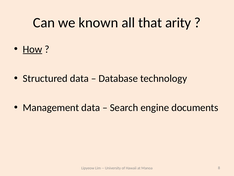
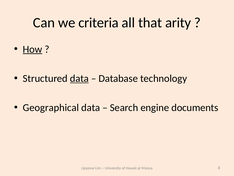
known: known -> criteria (99, 23)
data underline: none -> present (79, 78)
Management: Management -> Geographical (51, 107)
